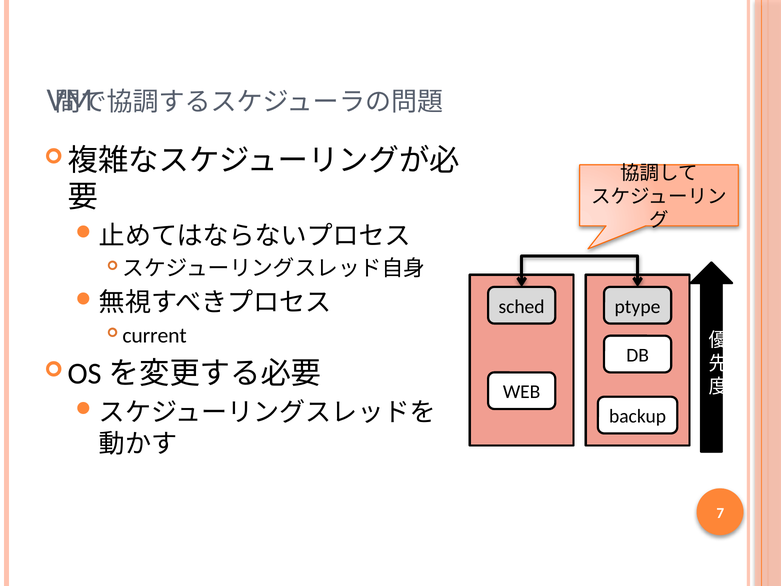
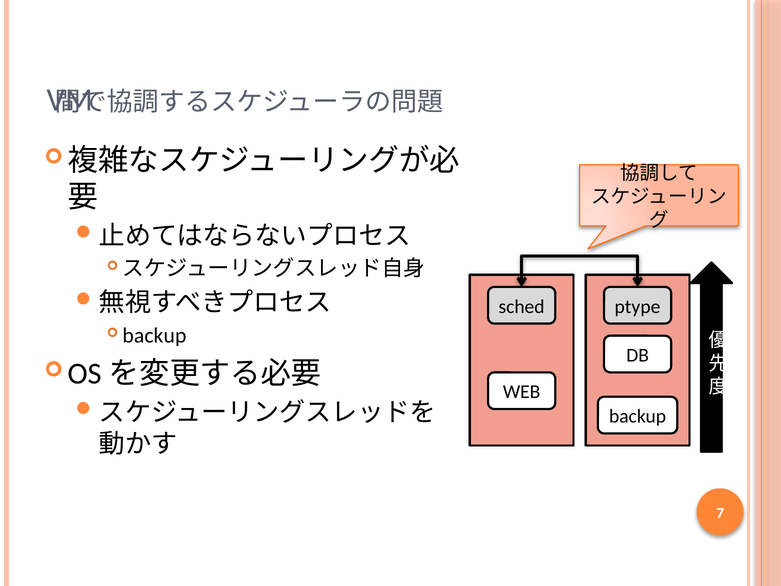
current: current -> backup (154, 335)
